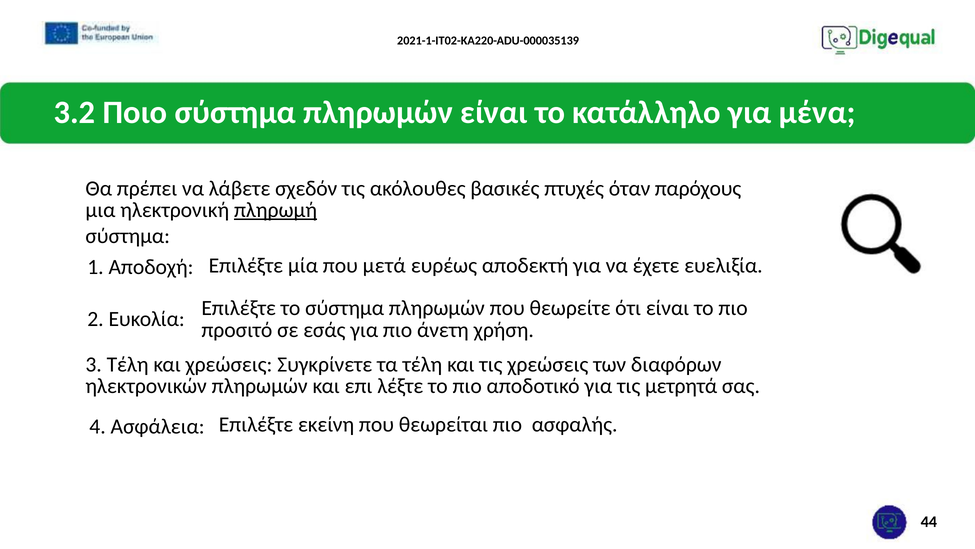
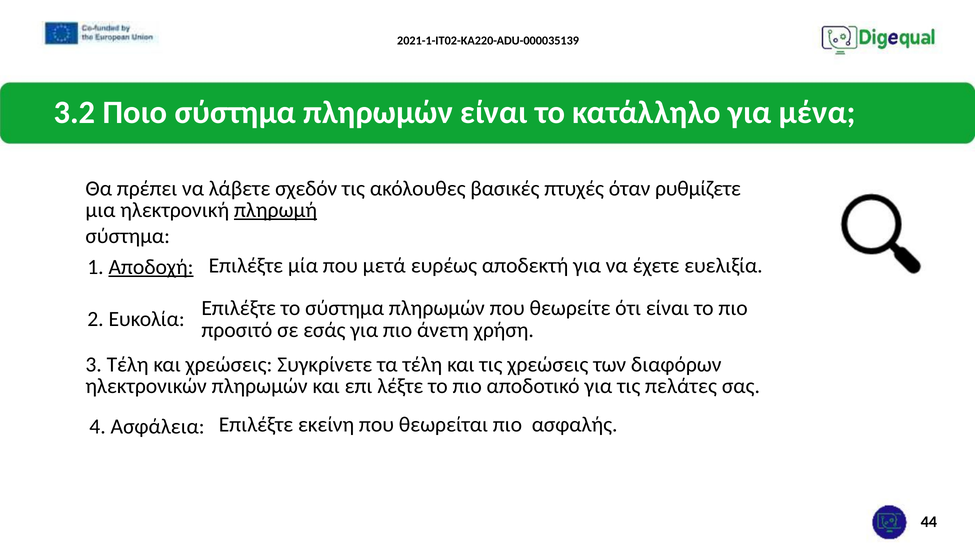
παρόχους: παρόχους -> ρυθμίζετε (698, 188)
Αποδοχή underline: none -> present (151, 267)
μετρητά: μετρητά -> πελάτες (681, 386)
